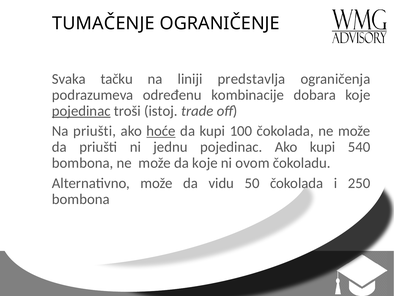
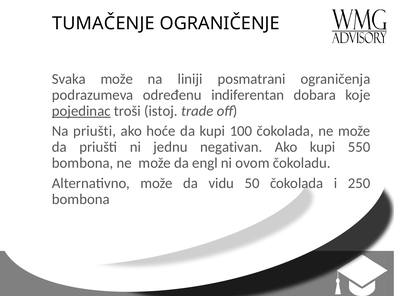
Svaka tačku: tačku -> može (117, 79)
predstavlja: predstavlja -> posmatrani (252, 79)
kombinacije: kombinacije -> indiferentan (248, 95)
hoće underline: present -> none (161, 131)
jednu pojedinac: pojedinac -> negativan (231, 147)
540: 540 -> 550 (359, 147)
da koje: koje -> engl (205, 163)
